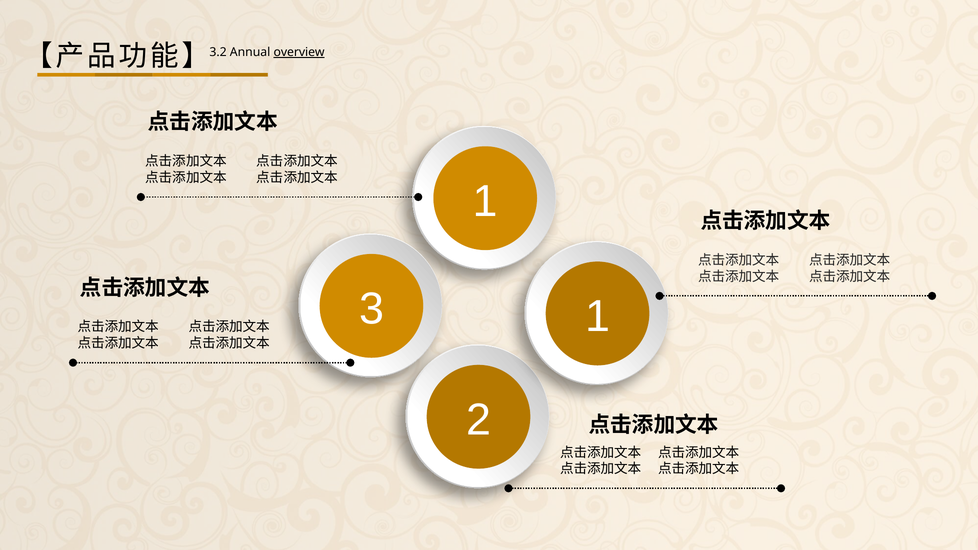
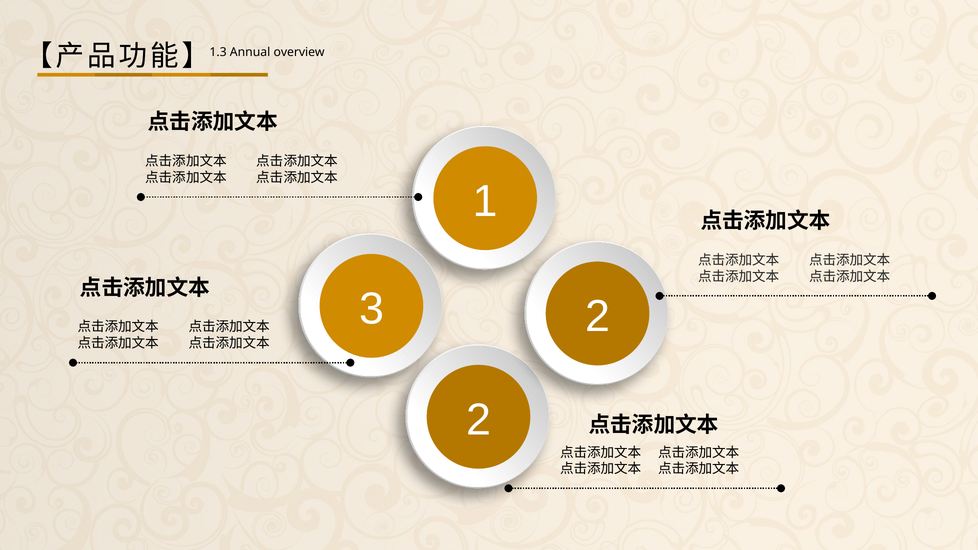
3.2: 3.2 -> 1.3 (218, 52)
overview underline: present -> none (299, 52)
3 1: 1 -> 2 (598, 317)
